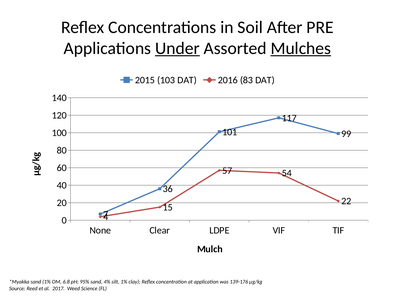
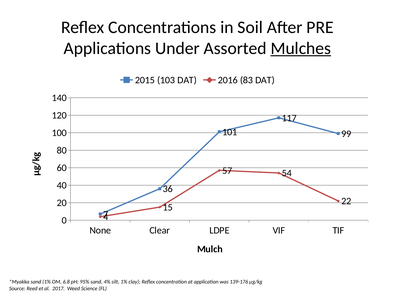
Under underline: present -> none (177, 48)
